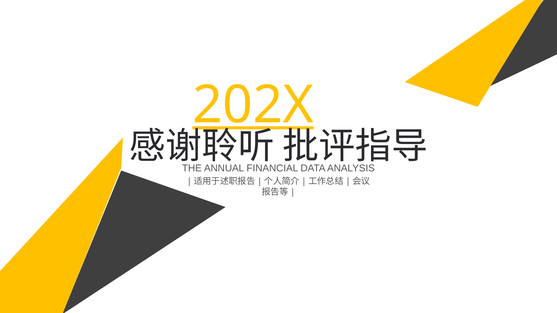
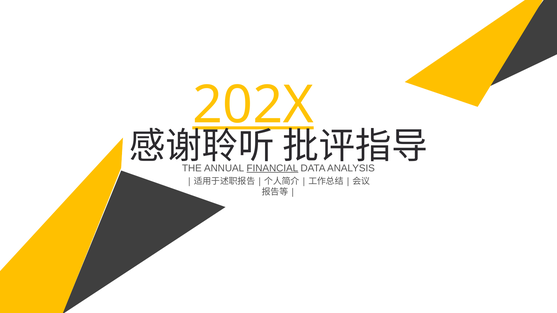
FINANCIAL underline: none -> present (272, 168)
